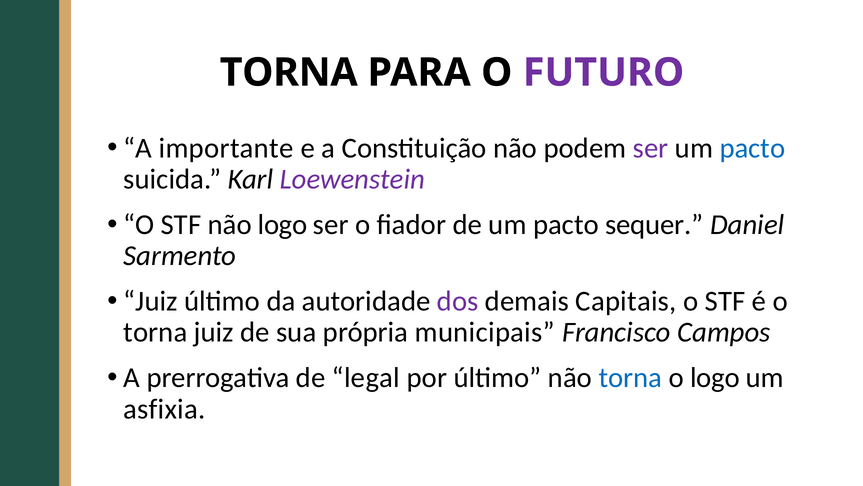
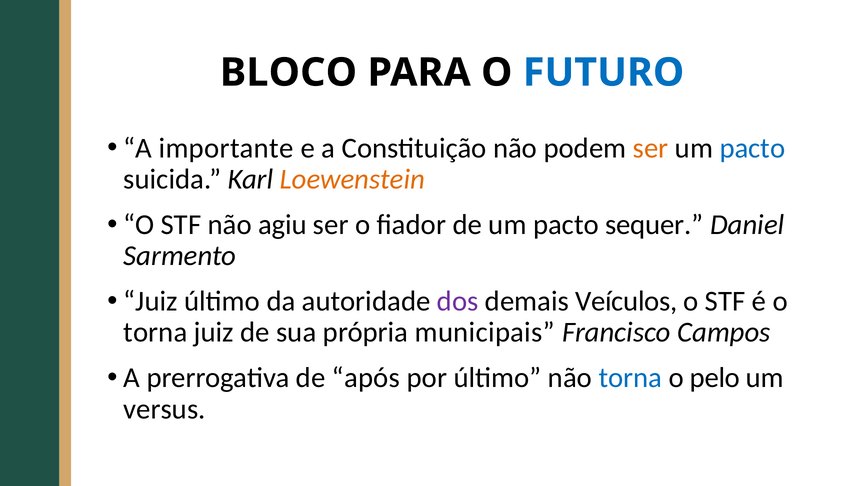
TORNA: TORNA -> BLOCO (288, 72)
FUTURO colour: purple -> blue (603, 72)
ser colour: purple -> orange (651, 148)
Loewenstein colour: purple -> orange (352, 179)
não logo: logo -> agiu (282, 224)
Capitais: Capitais -> Veículos (626, 301)
legal: legal -> após (366, 378)
o logo: logo -> pelo (715, 378)
asfixia: asfixia -> versus (164, 409)
